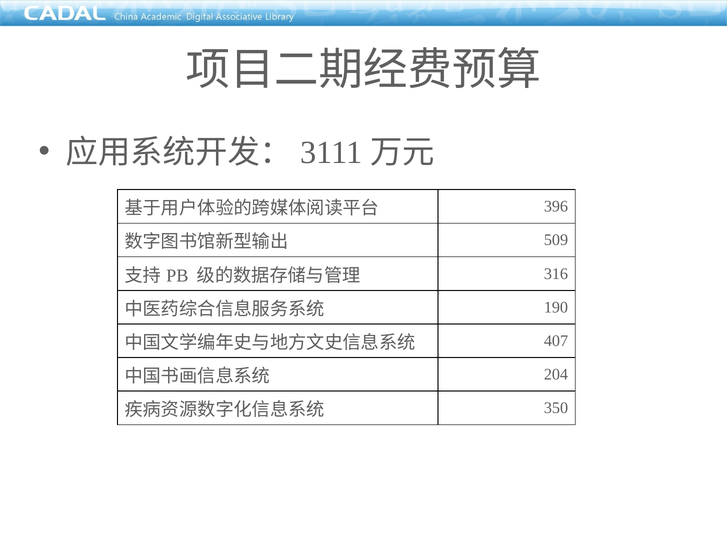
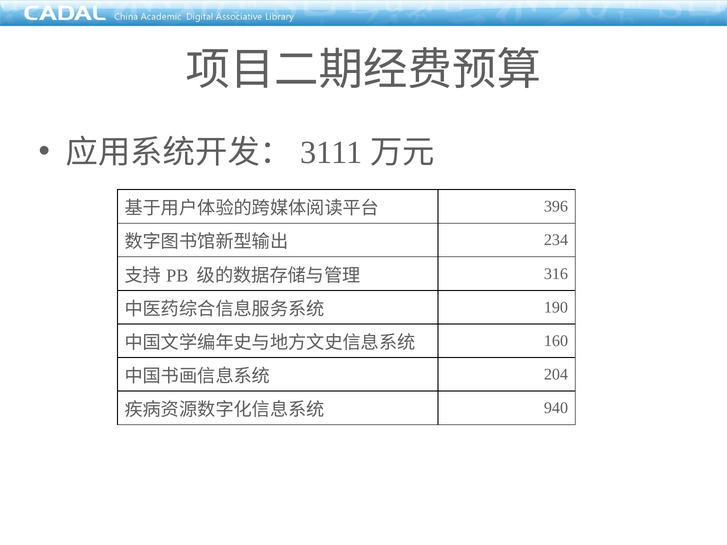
509: 509 -> 234 (556, 240)
407: 407 -> 160 (556, 341)
350: 350 -> 940 (556, 408)
